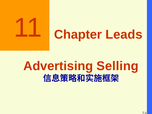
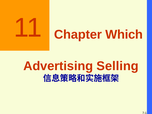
Leads: Leads -> Which (124, 35)
